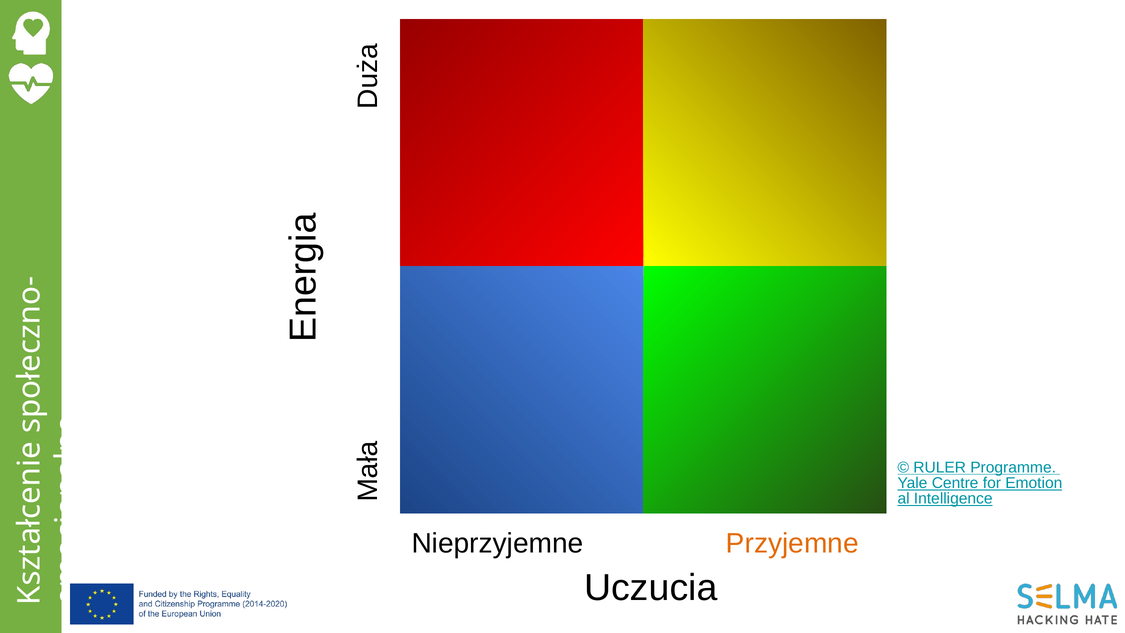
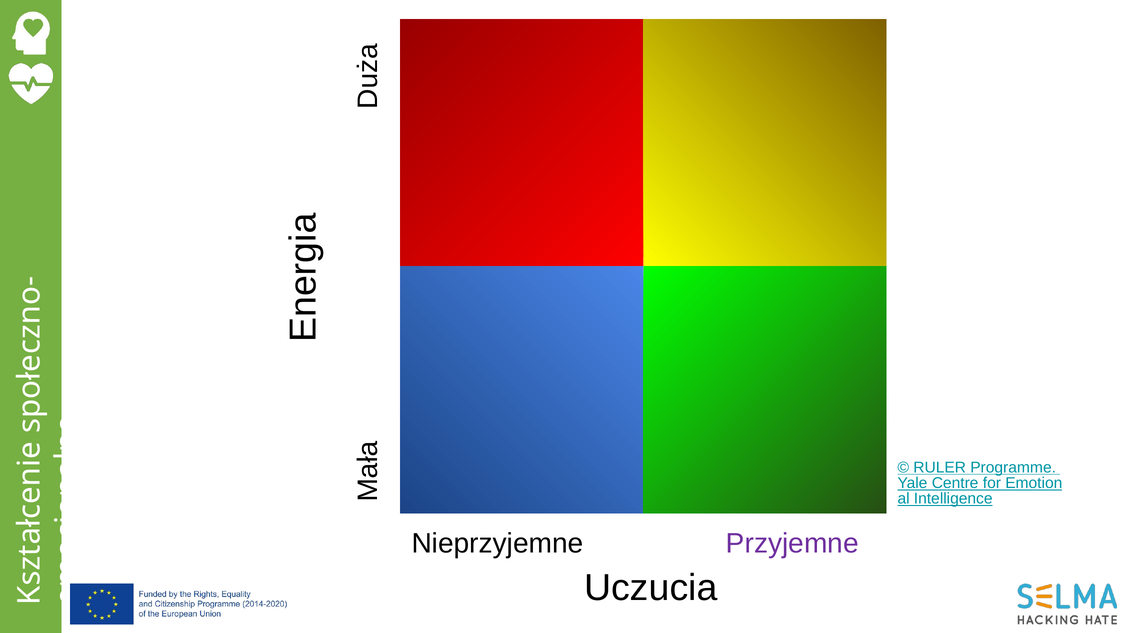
Przyjemne colour: orange -> purple (792, 543)
